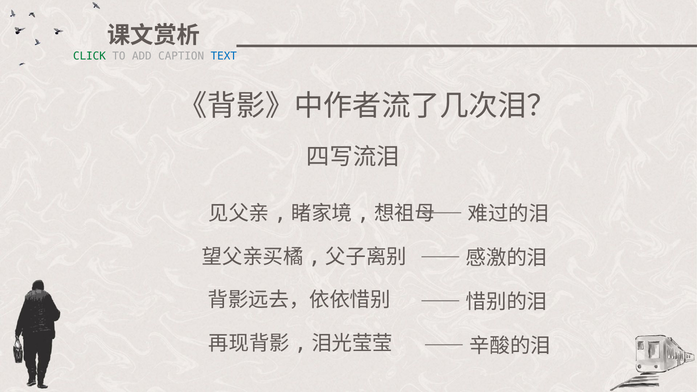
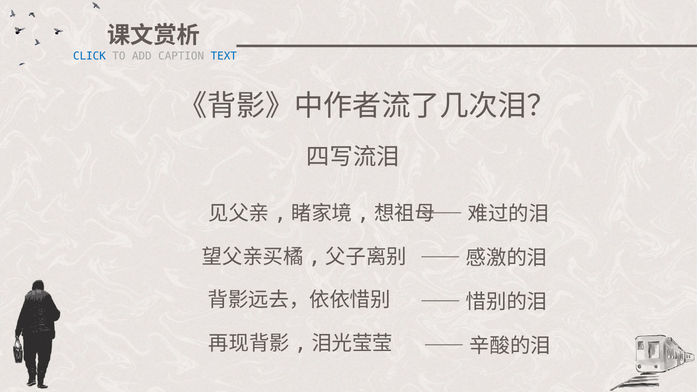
CLICK colour: green -> blue (89, 56)
